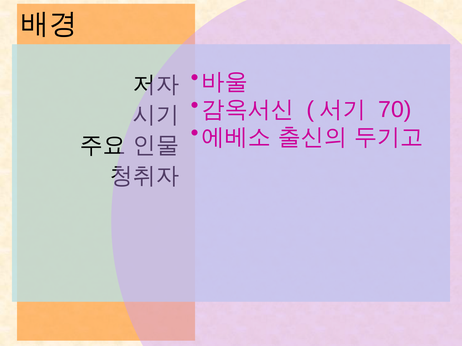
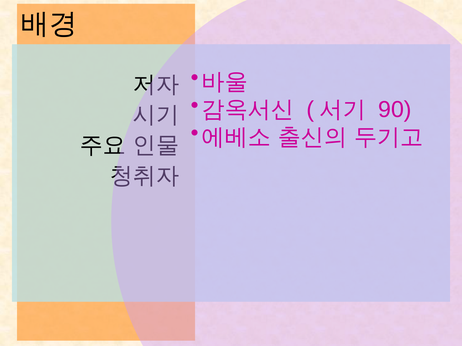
70: 70 -> 90 (395, 110)
